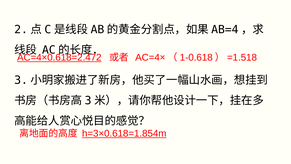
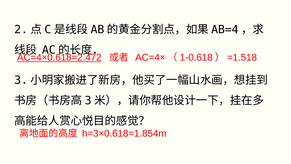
h=3×0.618=1.854m underline: present -> none (124, 133)
